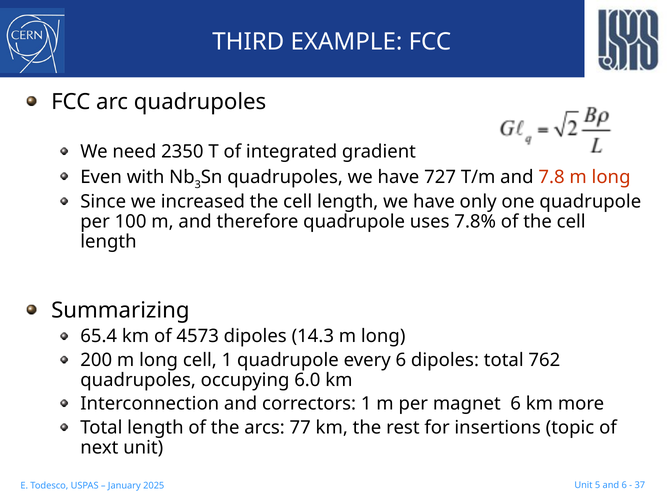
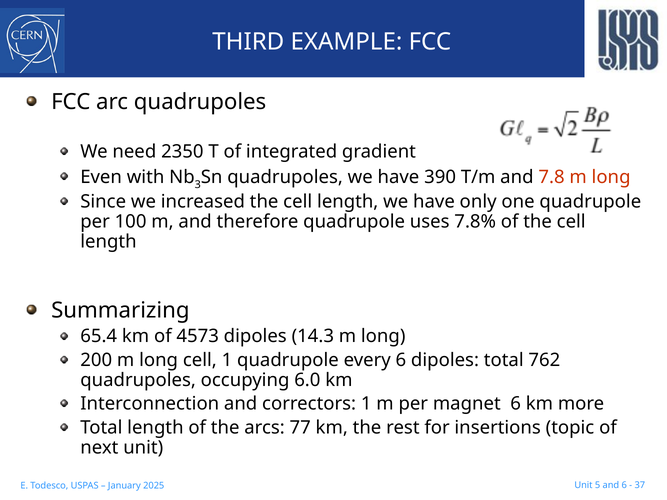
727: 727 -> 390 (440, 177)
